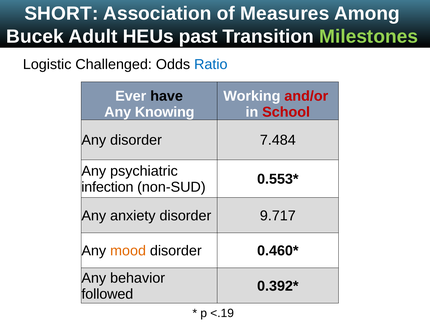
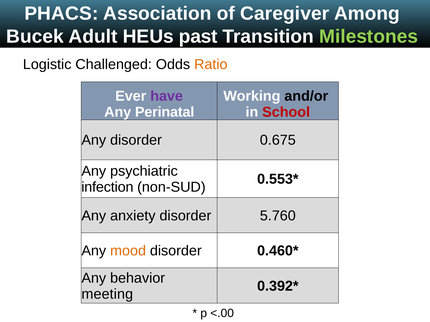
SHORT: SHORT -> PHACS (61, 14)
Measures: Measures -> Caregiver (285, 14)
Ratio colour: blue -> orange (211, 65)
have colour: black -> purple (167, 96)
and/or colour: red -> black (306, 96)
Knowing: Knowing -> Perinatal (165, 112)
7.484: 7.484 -> 0.675 (278, 140)
9.717: 9.717 -> 5.760 (278, 216)
followed: followed -> meeting (107, 294)
<.19: <.19 -> <.00 (222, 314)
